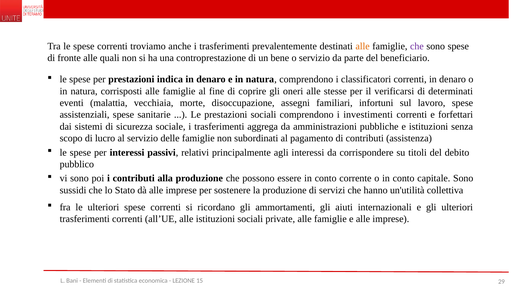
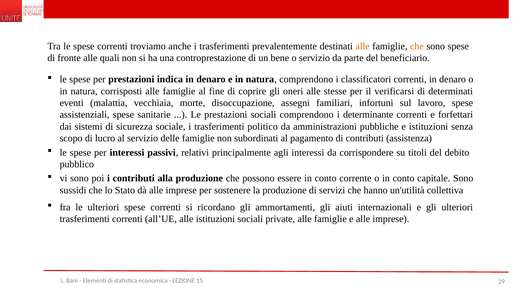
che colour: purple -> orange (417, 46)
investimenti: investimenti -> determinante (368, 115)
aggrega: aggrega -> politico (263, 127)
